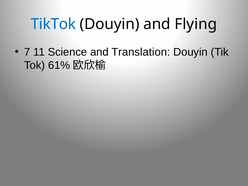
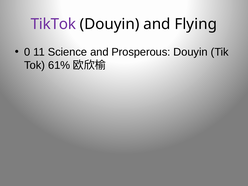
TikTok colour: blue -> purple (53, 24)
7: 7 -> 0 (27, 52)
Translation: Translation -> Prosperous (141, 52)
